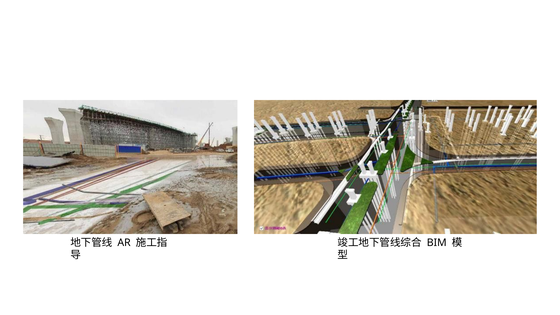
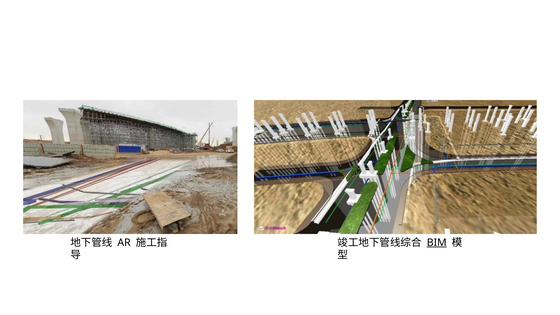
BIM underline: none -> present (437, 243)
